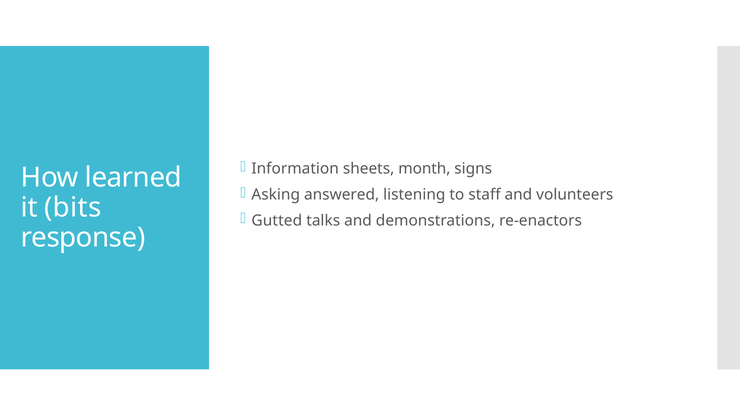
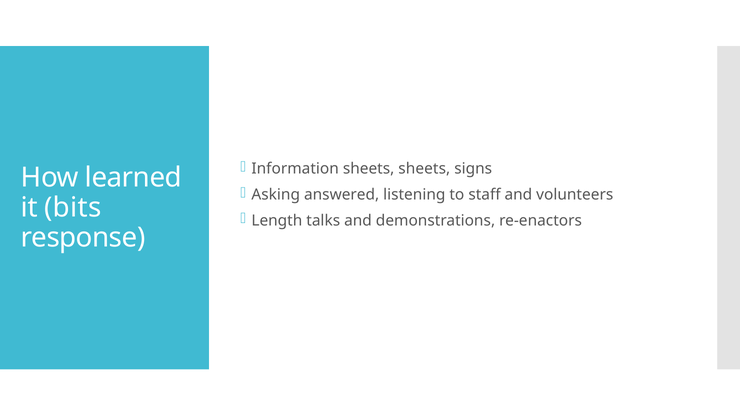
sheets month: month -> sheets (424, 169)
Gutted: Gutted -> Length (277, 221)
